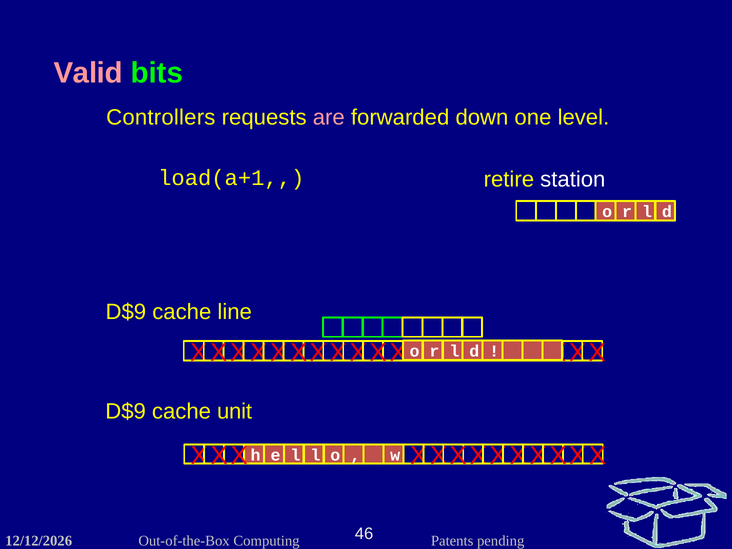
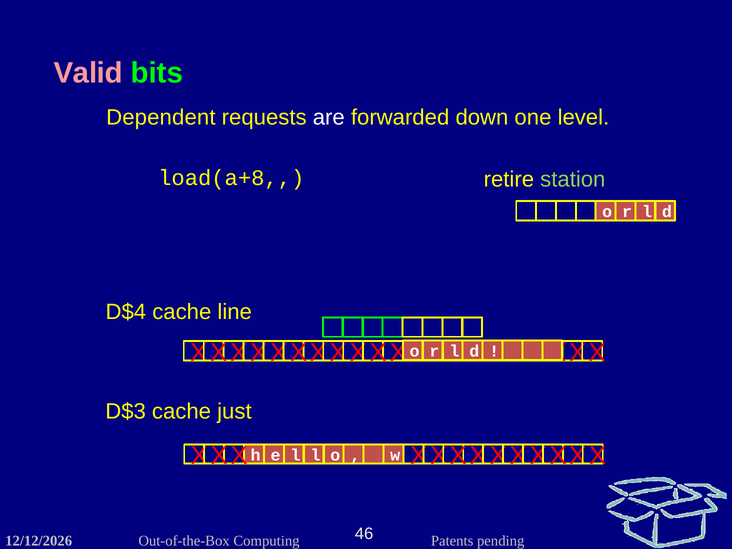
Controllers: Controllers -> Dependent (161, 118)
are colour: pink -> white (329, 118)
station colour: white -> light green (573, 179)
load(a+1: load(a+1 -> load(a+8 (231, 178)
D$9: D$9 -> D$4 (126, 312)
D$9: D$9 -> D$3 (126, 412)
unit: unit -> just (234, 412)
